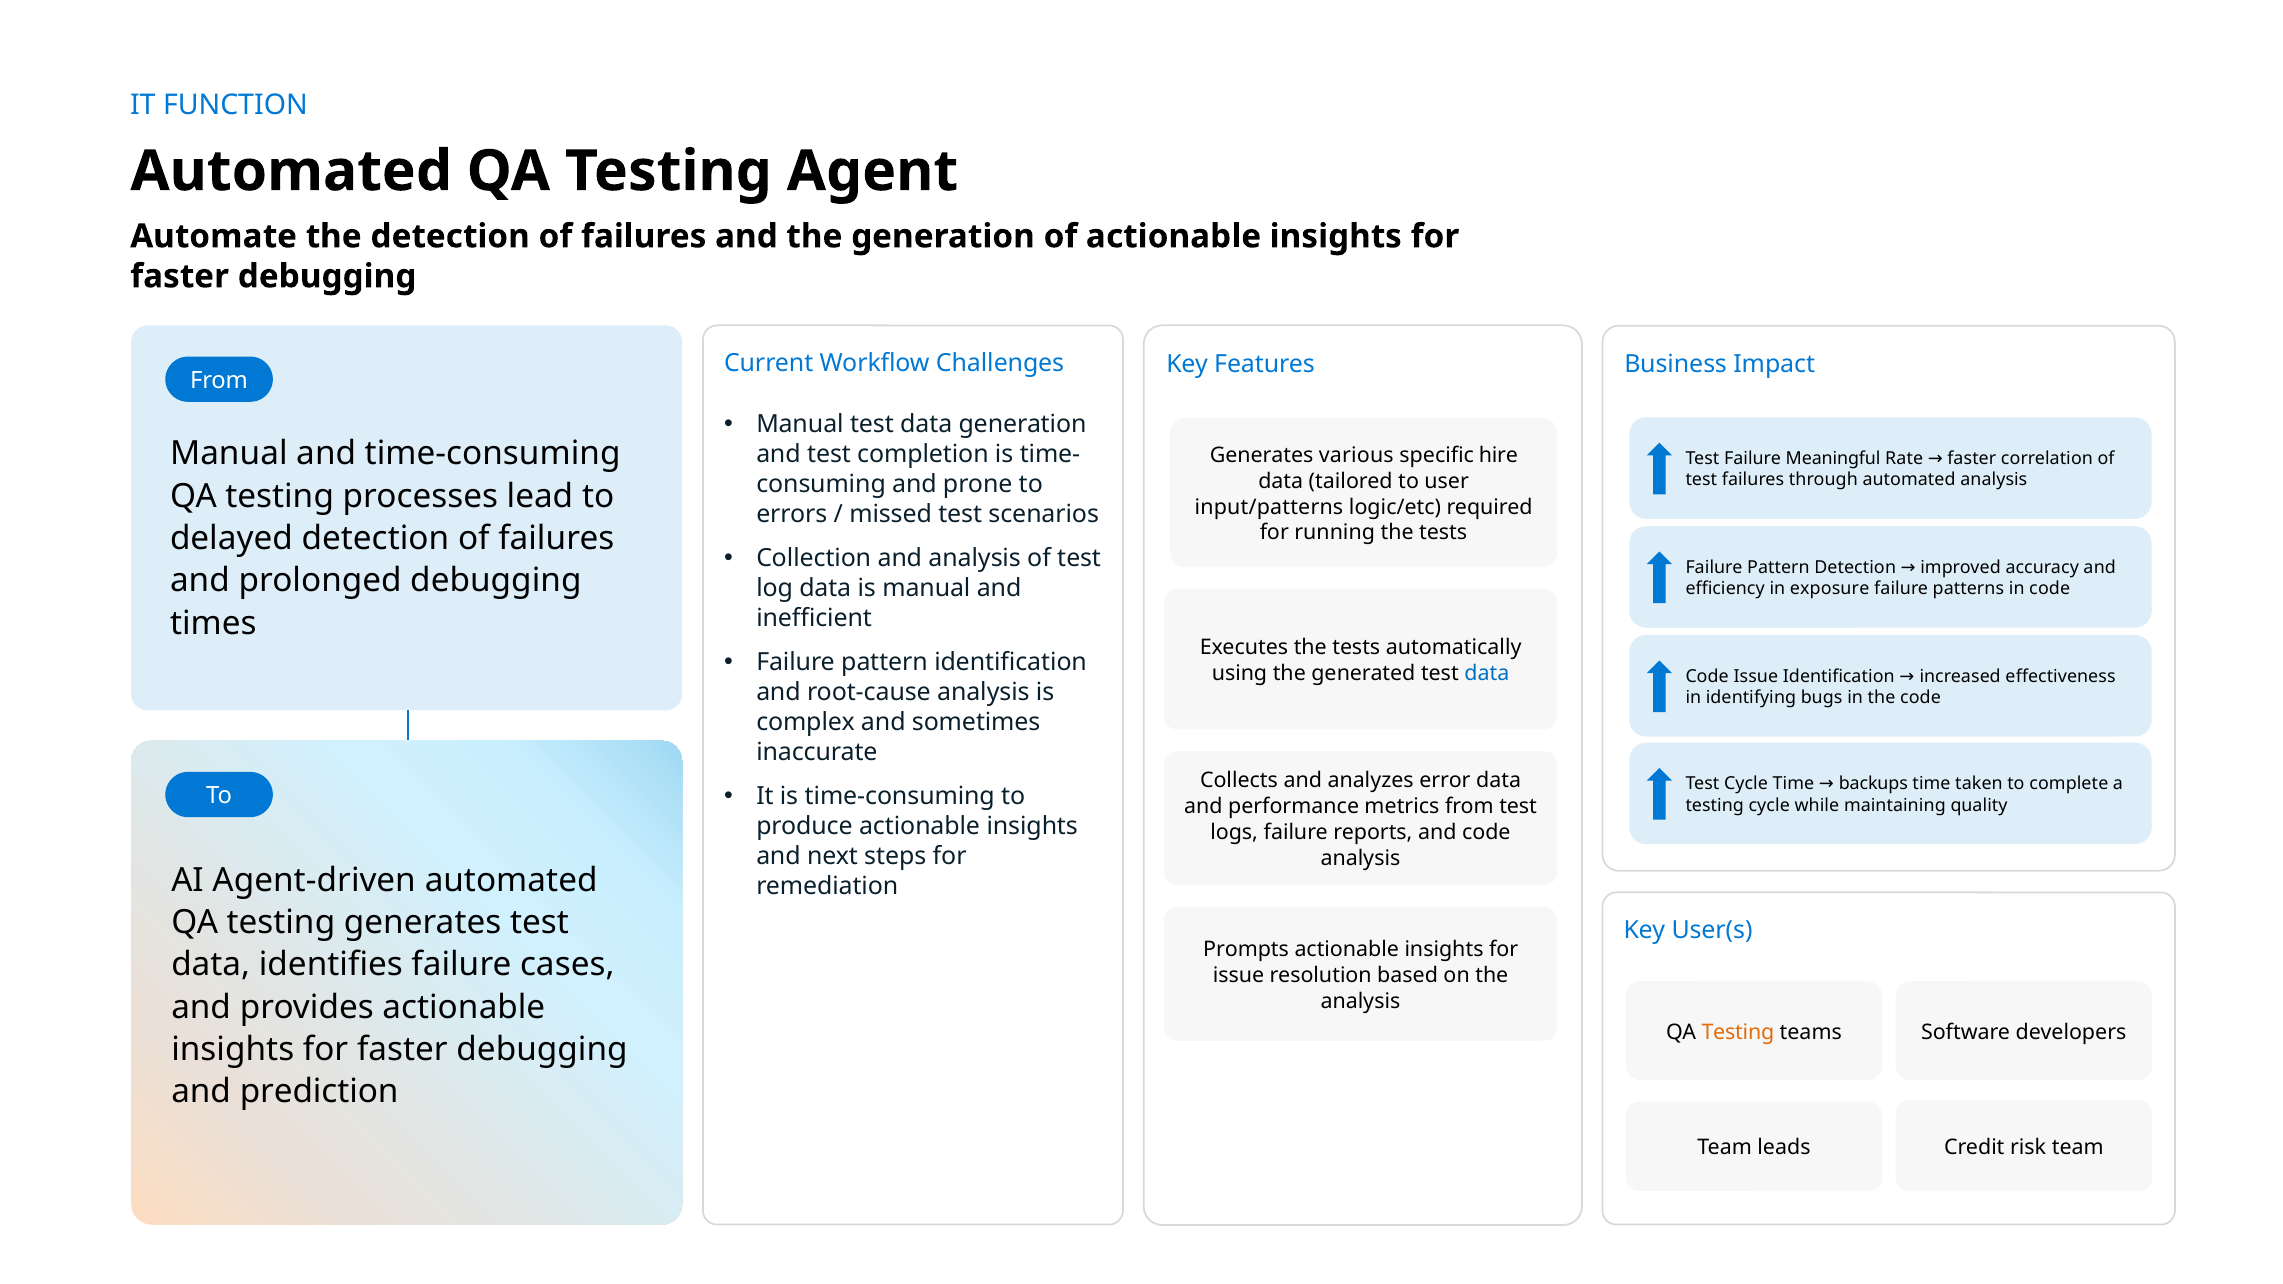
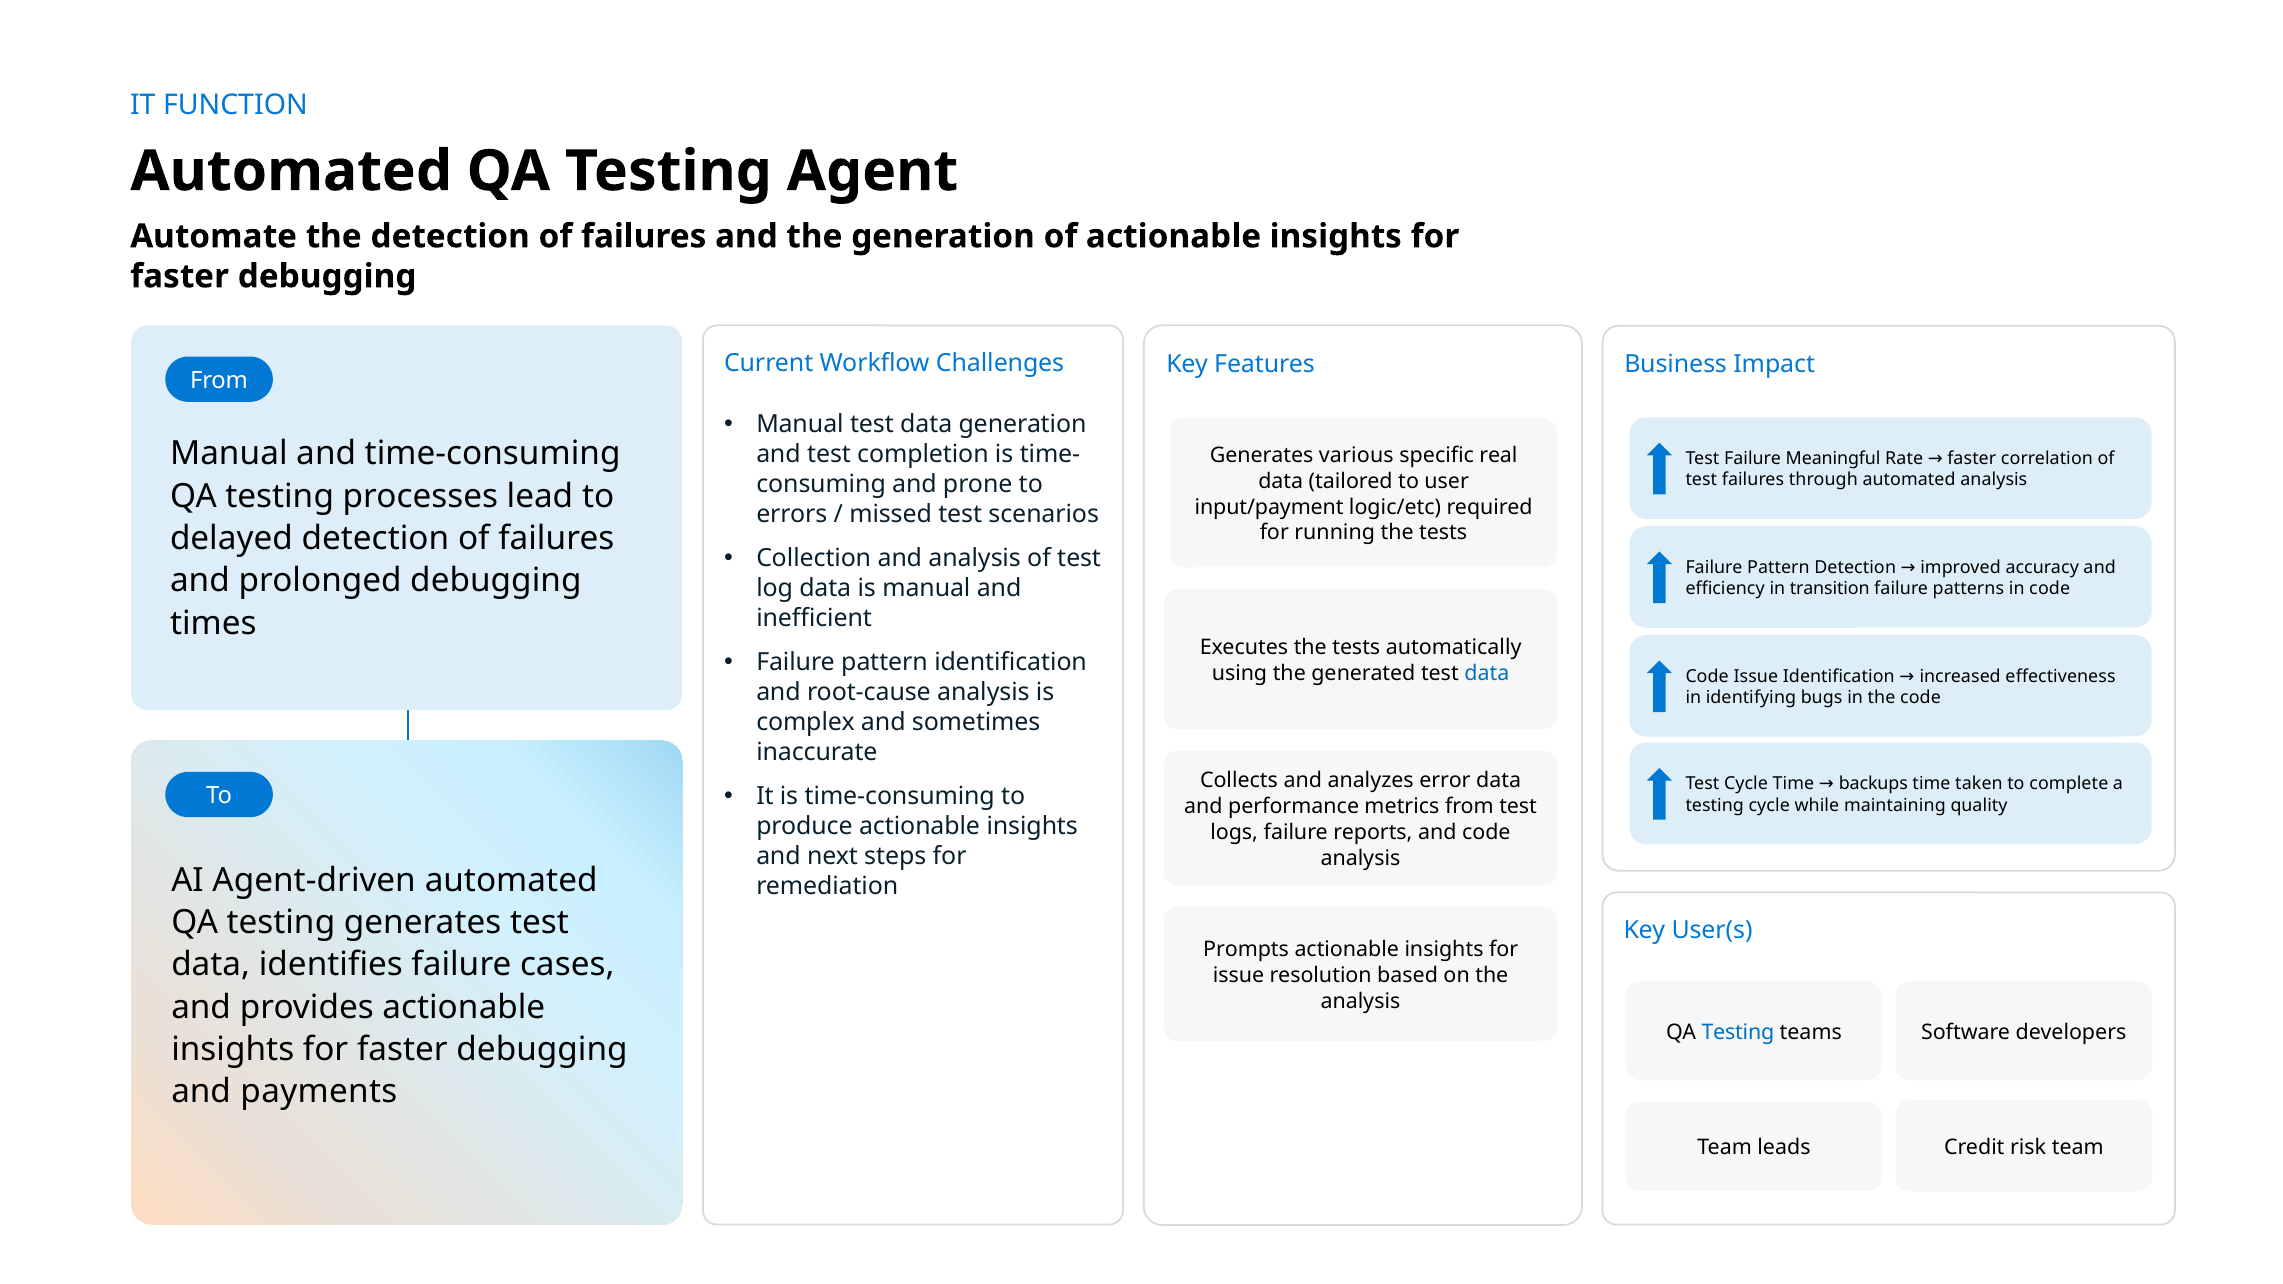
hire: hire -> real (1498, 455)
input/patterns: input/patterns -> input/payment (1269, 507)
exposure: exposure -> transition (1830, 589)
Testing colour: orange -> blue (1738, 1032)
prediction: prediction -> payments (319, 1092)
